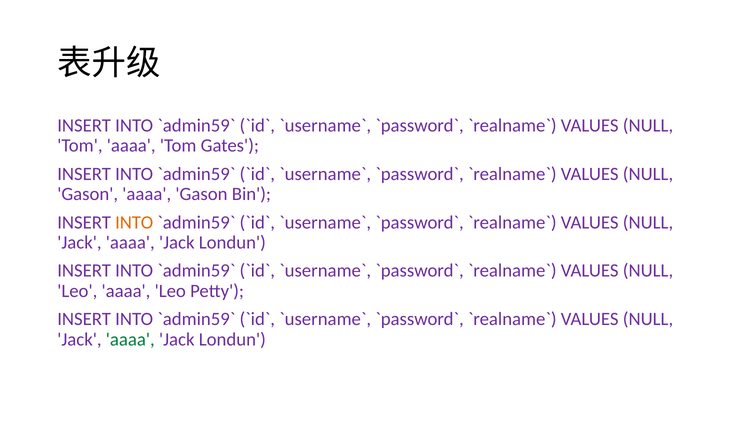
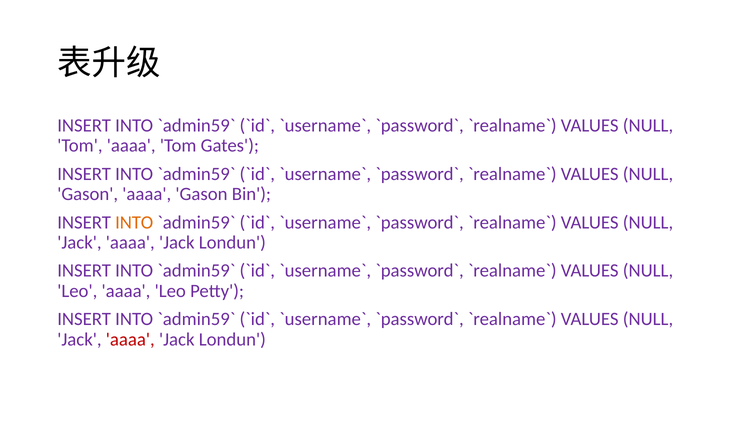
aaaa colour: green -> red (130, 339)
